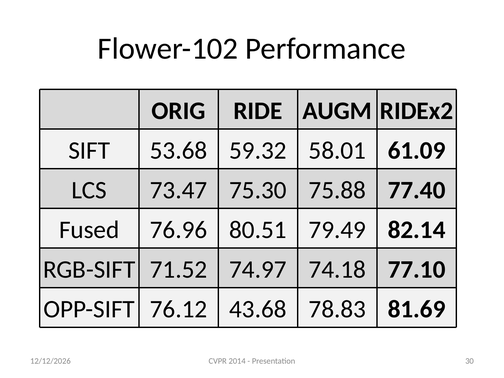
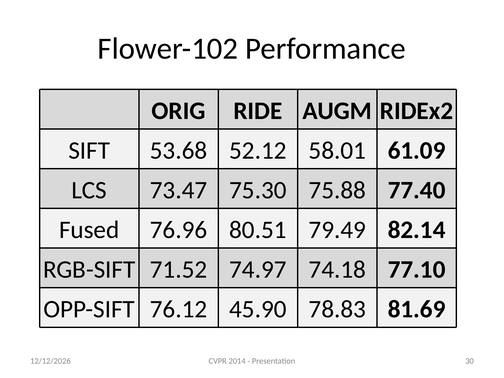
59.32: 59.32 -> 52.12 (258, 151)
43.68: 43.68 -> 45.90 (258, 309)
